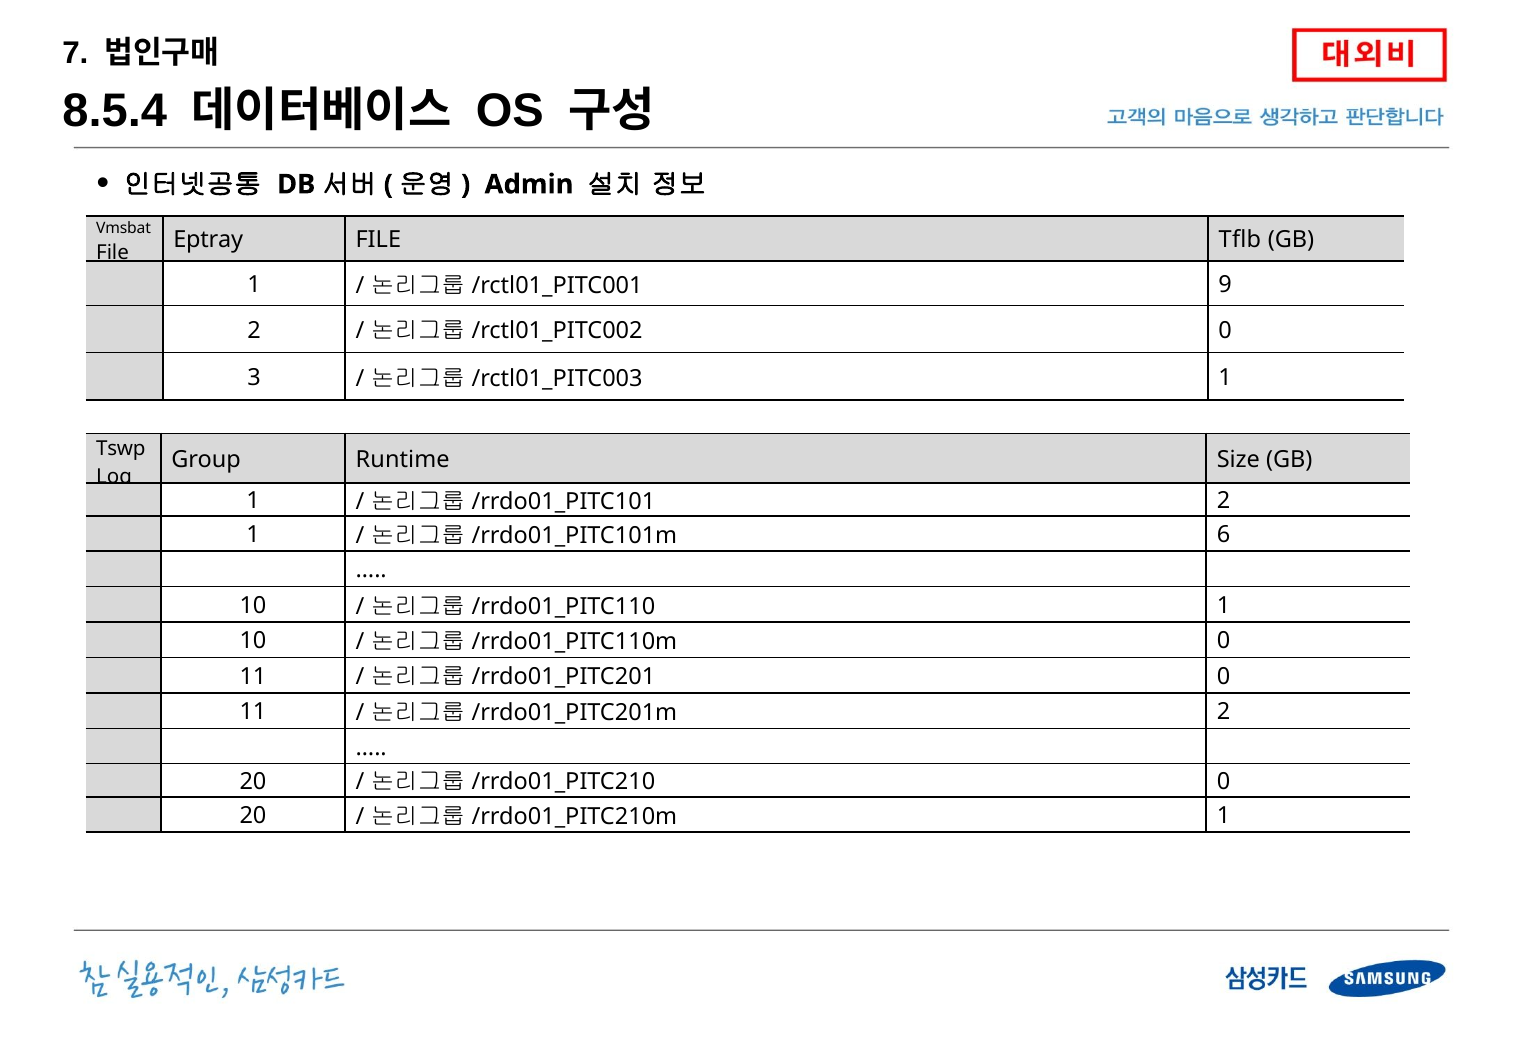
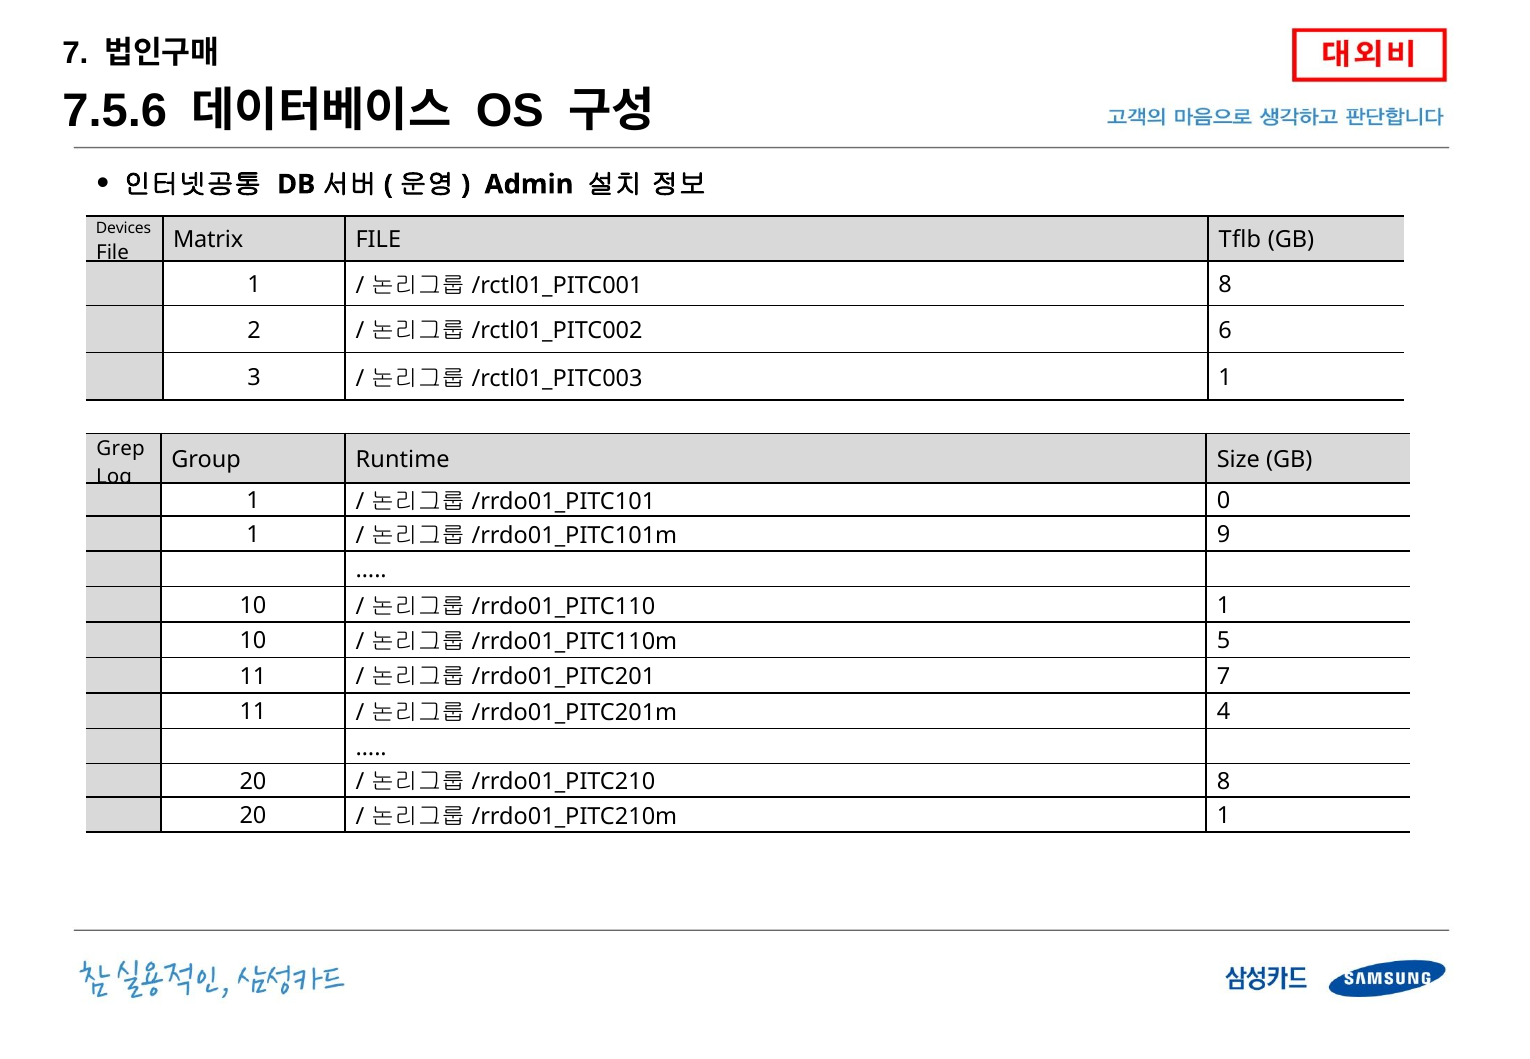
8.5.4: 8.5.4 -> 7.5.6 (115, 111)
Vmsbat: Vmsbat -> Devices (124, 228)
Eptray: Eptray -> Matrix (208, 240)
9: 9 -> 8 (1225, 285)
0: 0 -> 6 (1225, 330)
Tswp: Tswp -> Grep (121, 449)
2: 2 -> 0 (1224, 501)
6: 6 -> 9 (1224, 535)
0: 0 -> 5 (1224, 641)
0: 0 -> 7 (1224, 677)
2: 2 -> 4 (1224, 712)
0: 0 -> 8 (1224, 782)
